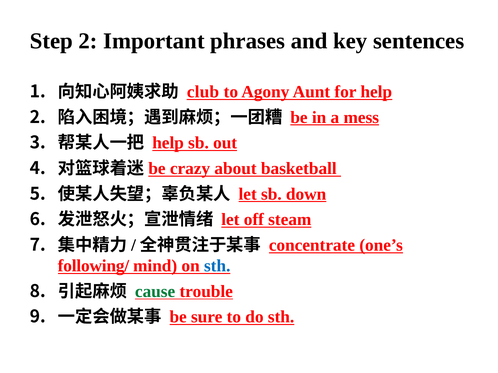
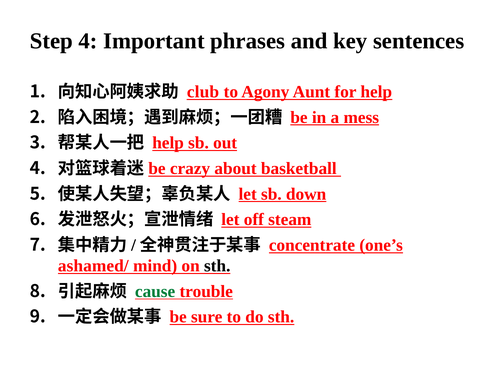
Step 2: 2 -> 4 (88, 41)
following/: following/ -> ashamed/ (93, 266)
sth colour: blue -> black (217, 266)
